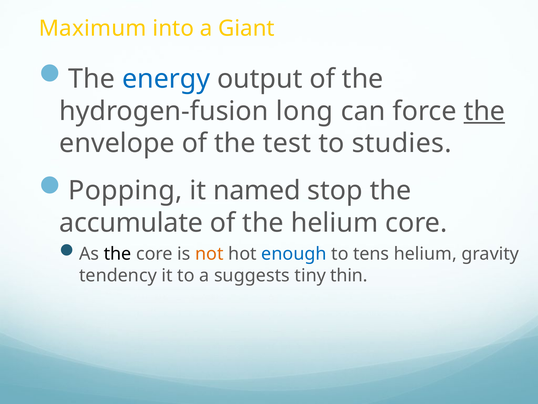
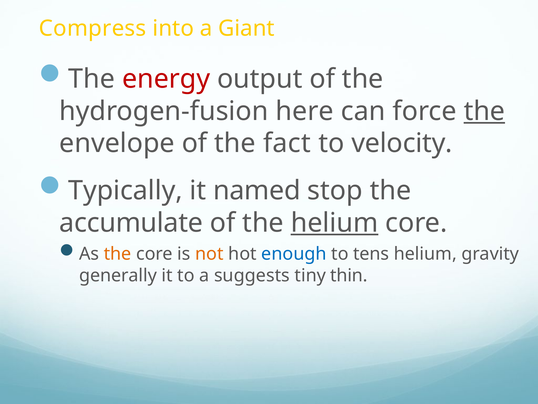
Maximum: Maximum -> Compress (93, 28)
energy colour: blue -> red (166, 79)
long: long -> here (305, 111)
test: test -> fact (287, 143)
studies: studies -> velocity (402, 143)
Popping: Popping -> Typically (125, 191)
helium underline: none -> present (335, 223)
the colour: black -> orange (118, 254)
tendency: tendency -> generally (118, 275)
